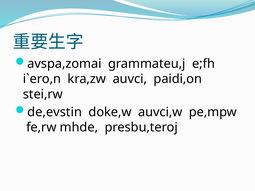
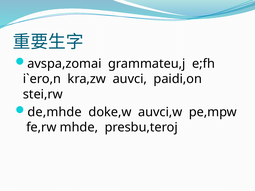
de,evstin: de,evstin -> de,mhde (55, 112)
